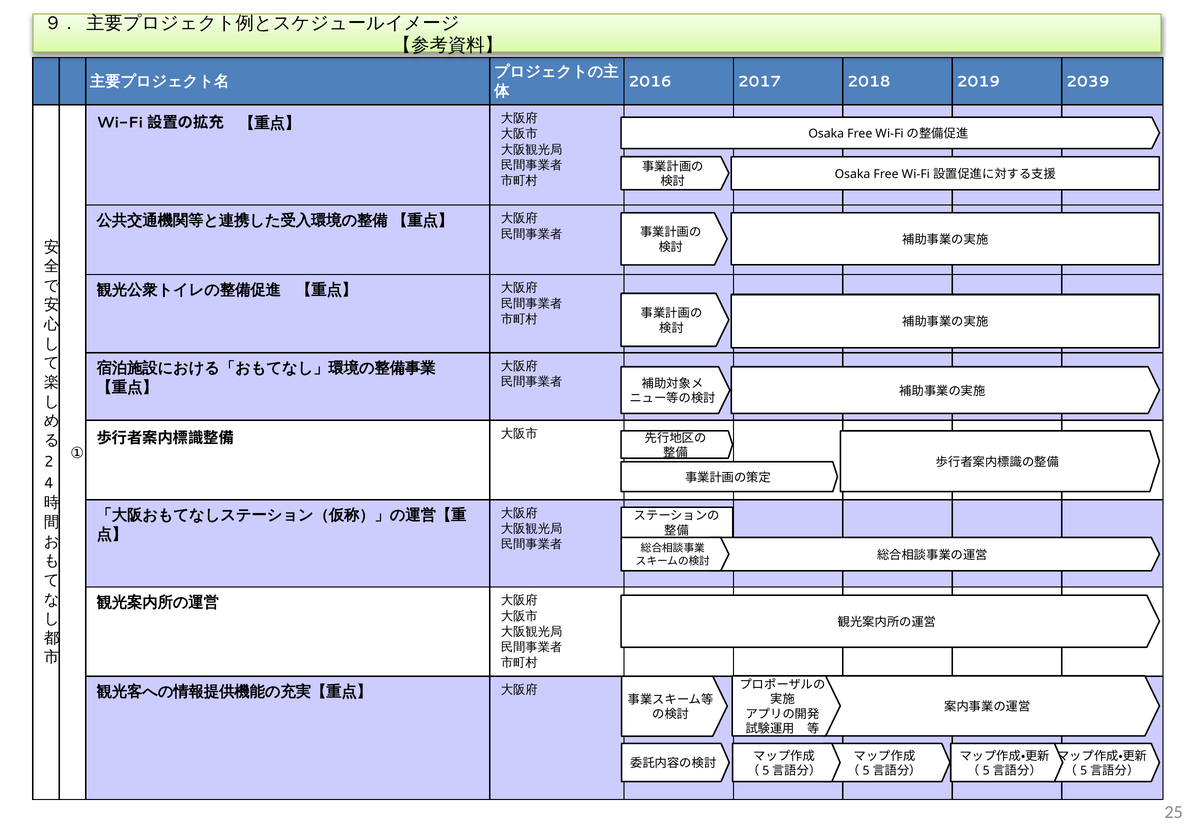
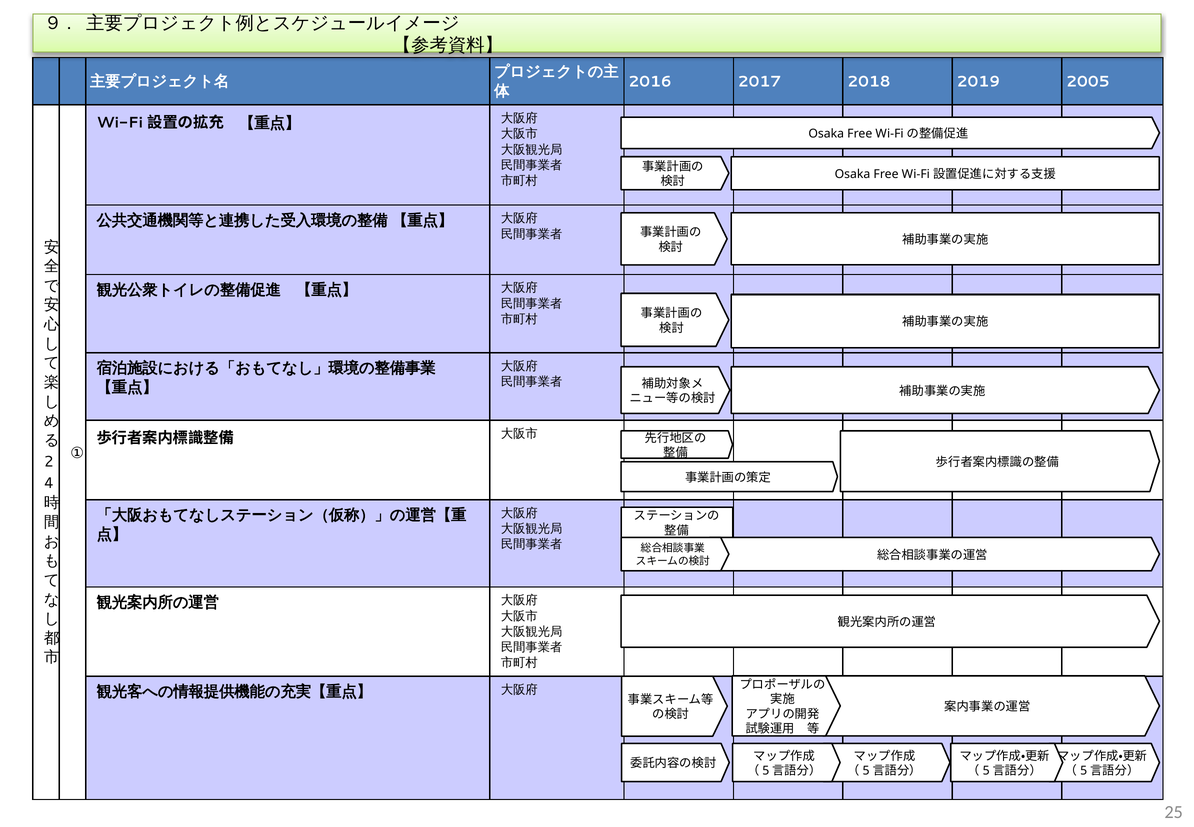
2039: 2039 -> 2005 (1088, 82)
